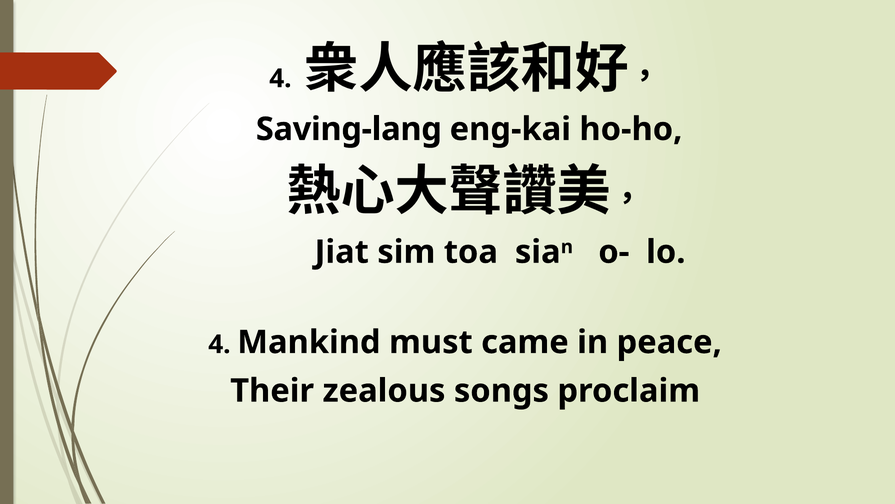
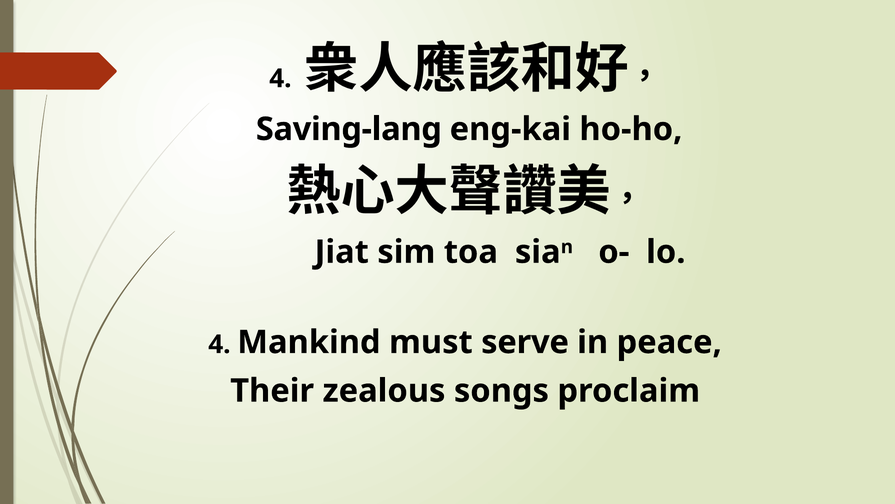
came: came -> serve (525, 342)
